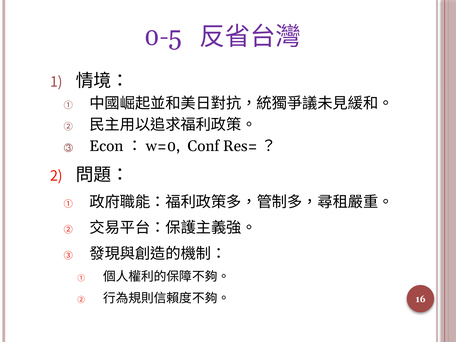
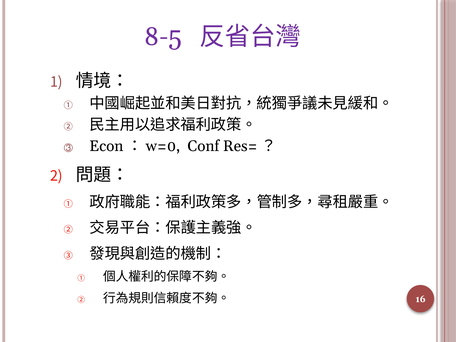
0-5: 0-5 -> 8-5 (163, 37)
